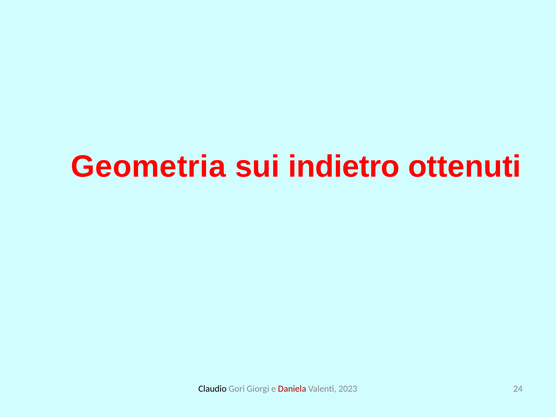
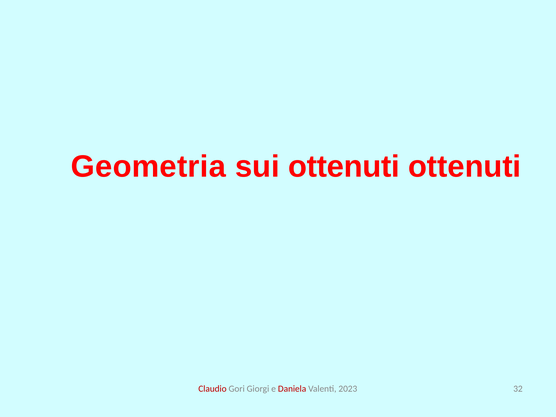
sui indietro: indietro -> ottenuti (344, 167)
Claudio colour: black -> red (212, 389)
24: 24 -> 32 (518, 389)
